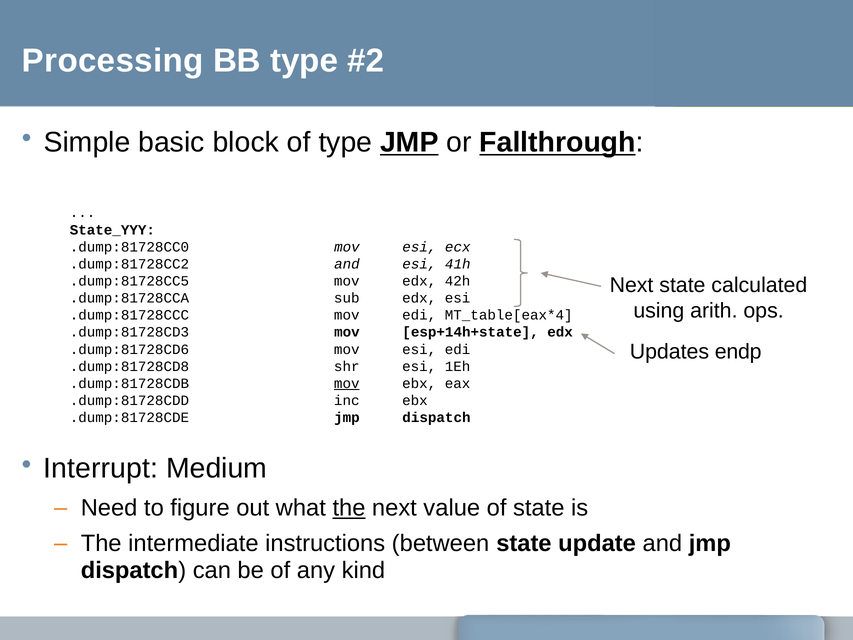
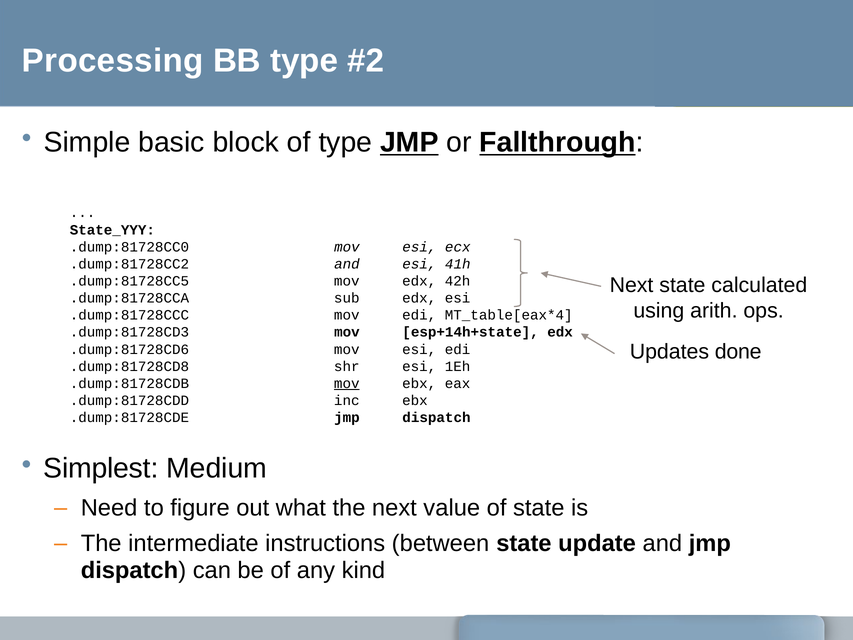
endp: endp -> done (738, 352)
Interrupt: Interrupt -> Simplest (101, 468)
the underline: present -> none (349, 508)
